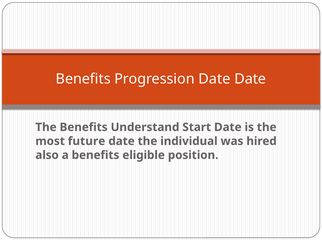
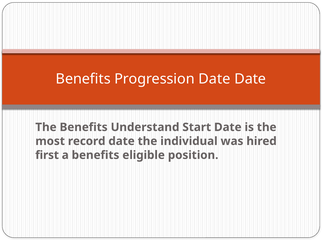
future: future -> record (87, 141)
also: also -> first (47, 155)
